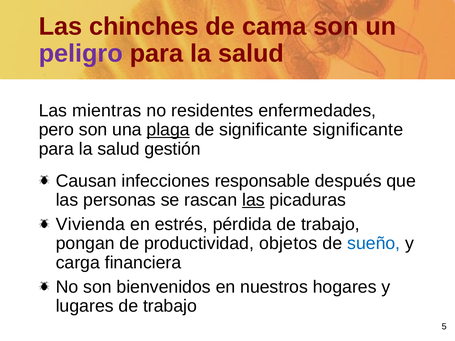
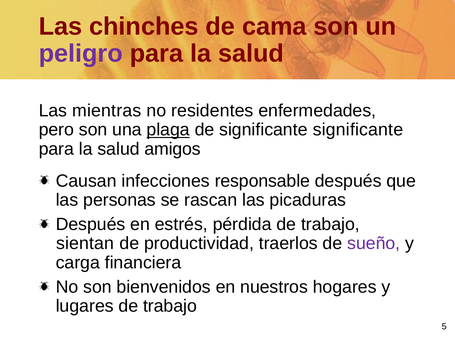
gestión: gestión -> amigos (173, 149)
las underline: present -> none (253, 200)
Vivienda: Vivienda -> Después (91, 225)
pongan: pongan -> sientan (85, 244)
objetos: objetos -> traerlos (288, 244)
sueño colour: blue -> purple (374, 244)
